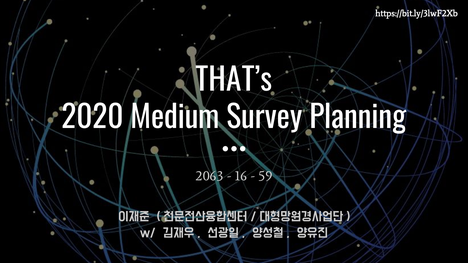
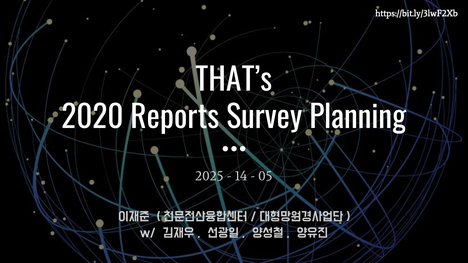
Medium: Medium -> Reports (175, 118)
2063: 2063 -> 2025 (209, 176)
16: 16 -> 14 (241, 176)
59: 59 -> 05 (265, 176)
